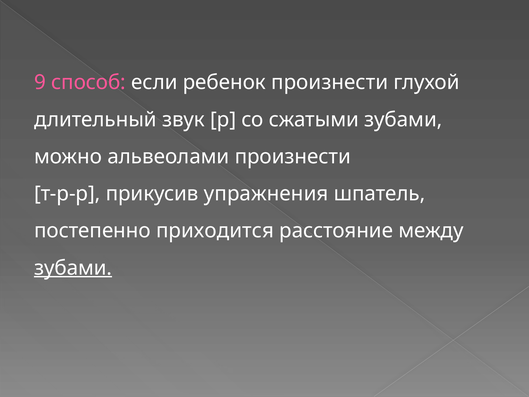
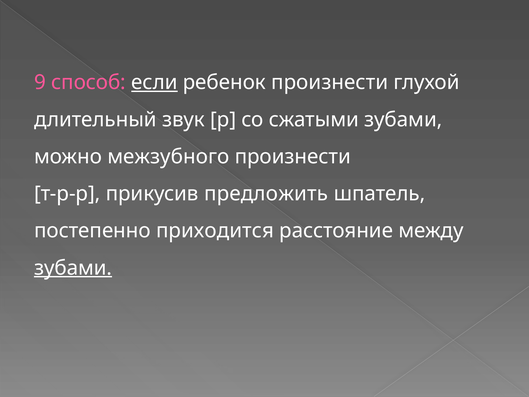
если underline: none -> present (154, 82)
альвеолами: альвеолами -> межзубного (168, 157)
упражнения: упражнения -> предложить (266, 194)
